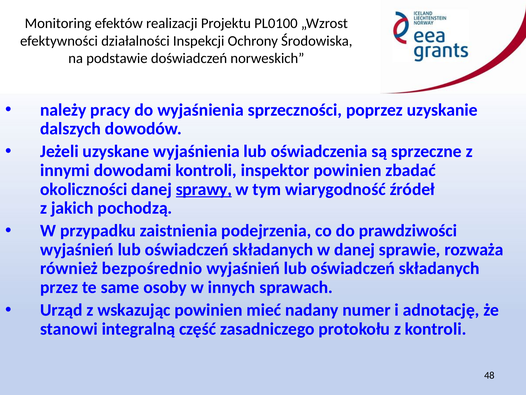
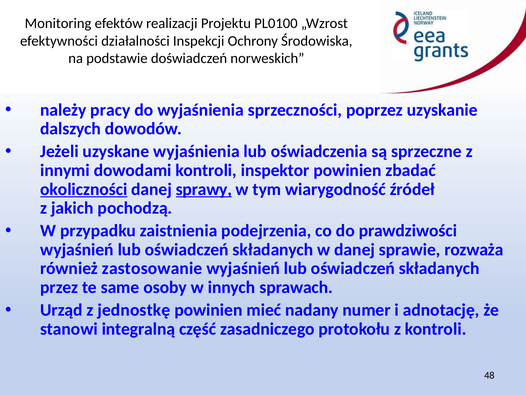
okoliczności underline: none -> present (84, 189)
bezpośrednio: bezpośrednio -> zastosowanie (152, 268)
wskazując: wskazując -> jednostkę (134, 310)
